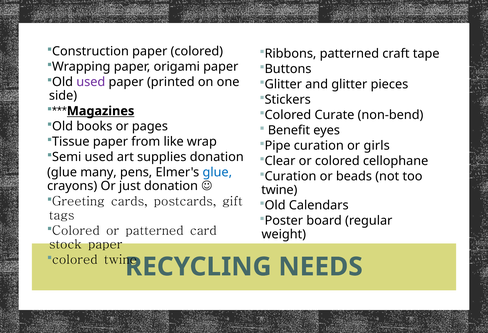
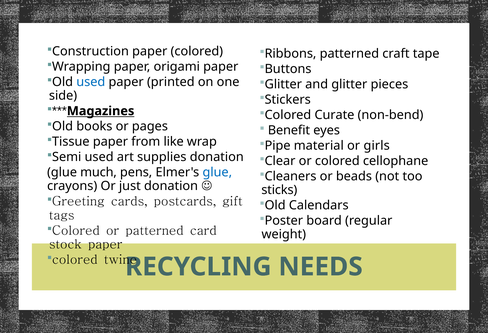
used colour: purple -> blue (91, 82)
Pipe curation: curation -> material (319, 145)
many: many -> much (99, 172)
Curation: Curation -> Cleaners (291, 176)
twine: twine -> sticks (279, 190)
